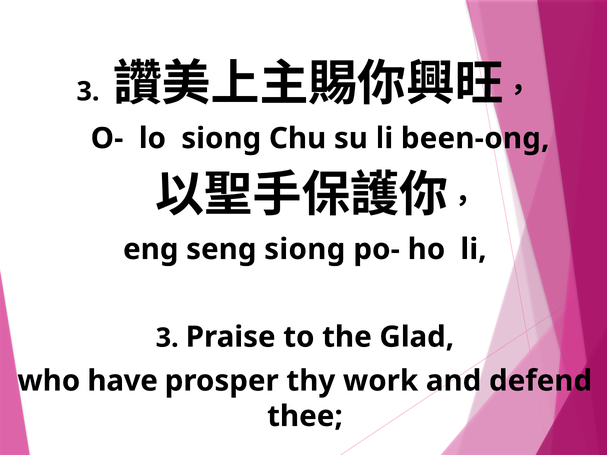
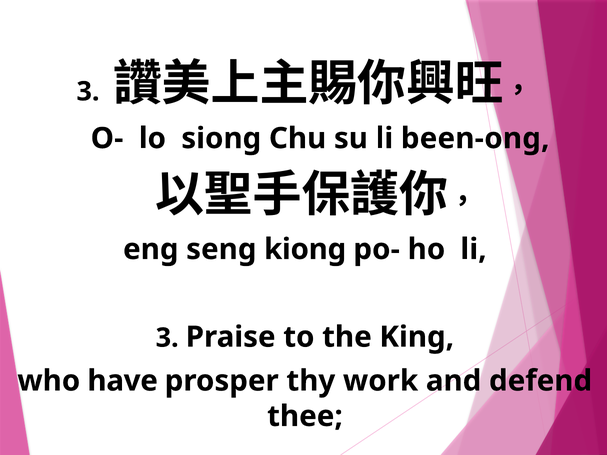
seng siong: siong -> kiong (305, 249)
Glad: Glad -> King (417, 337)
